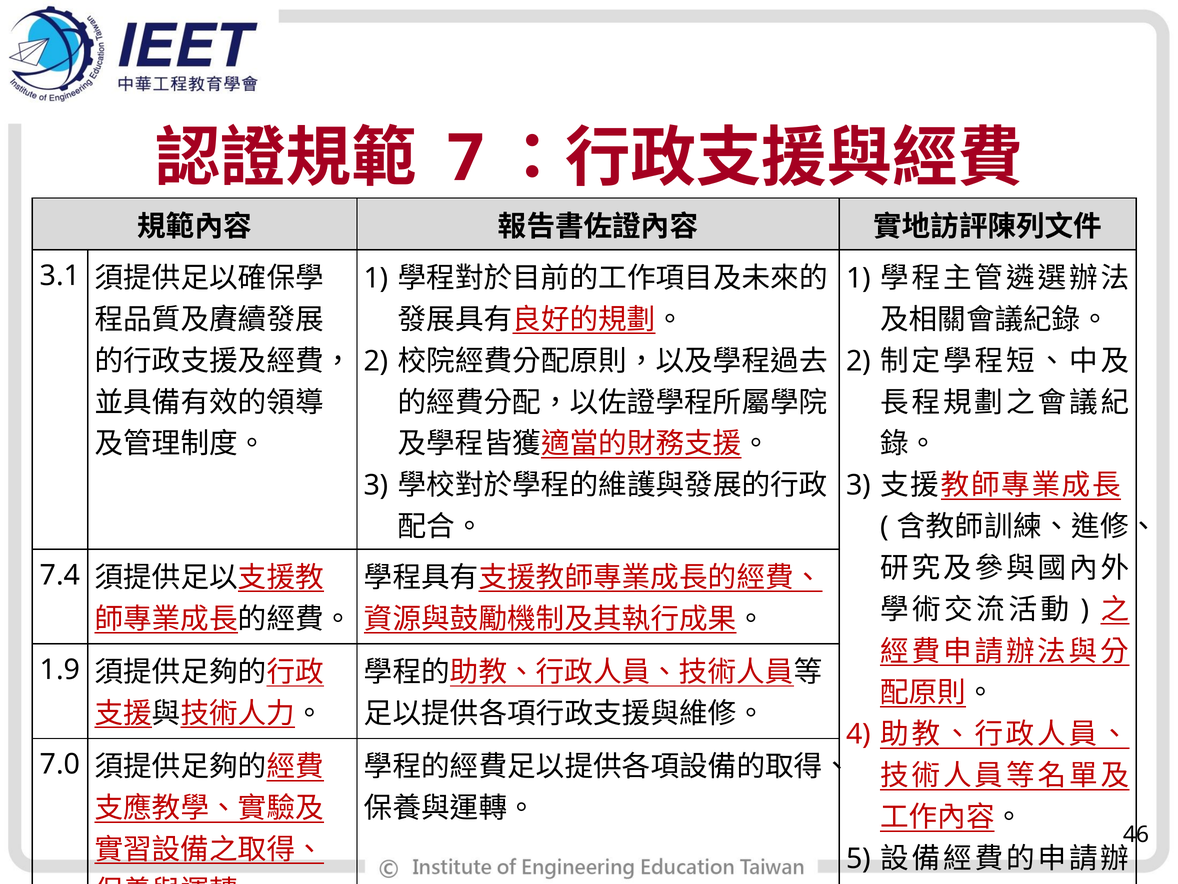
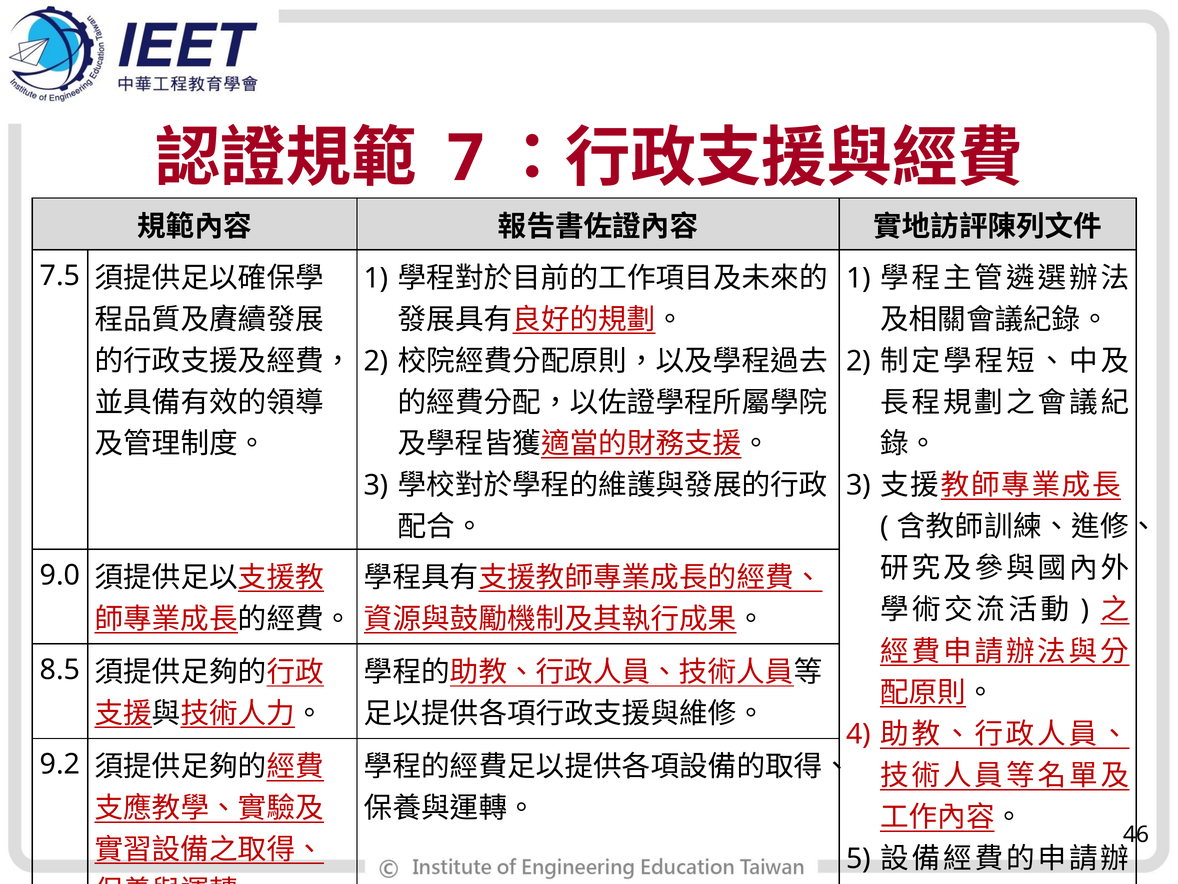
3.1: 3.1 -> 7.5 (60, 276)
7.4: 7.4 -> 9.0 (60, 575)
1.9: 1.9 -> 8.5 (60, 669)
7.0: 7.0 -> 9.2 (60, 764)
